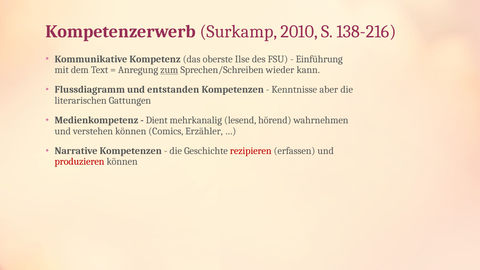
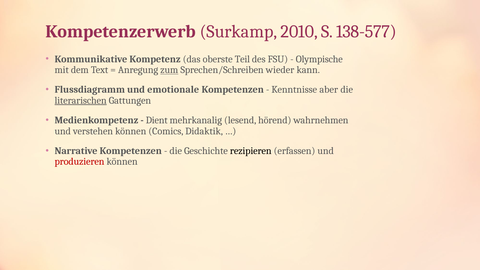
138-216: 138-216 -> 138-577 (366, 32)
Ilse: Ilse -> Teil (242, 59)
Einführung: Einführung -> Olympische (319, 59)
entstanden: entstanden -> emotionale (173, 90)
literarischen underline: none -> present (81, 100)
Erzähler: Erzähler -> Didaktik (204, 131)
rezipieren colour: red -> black (251, 151)
